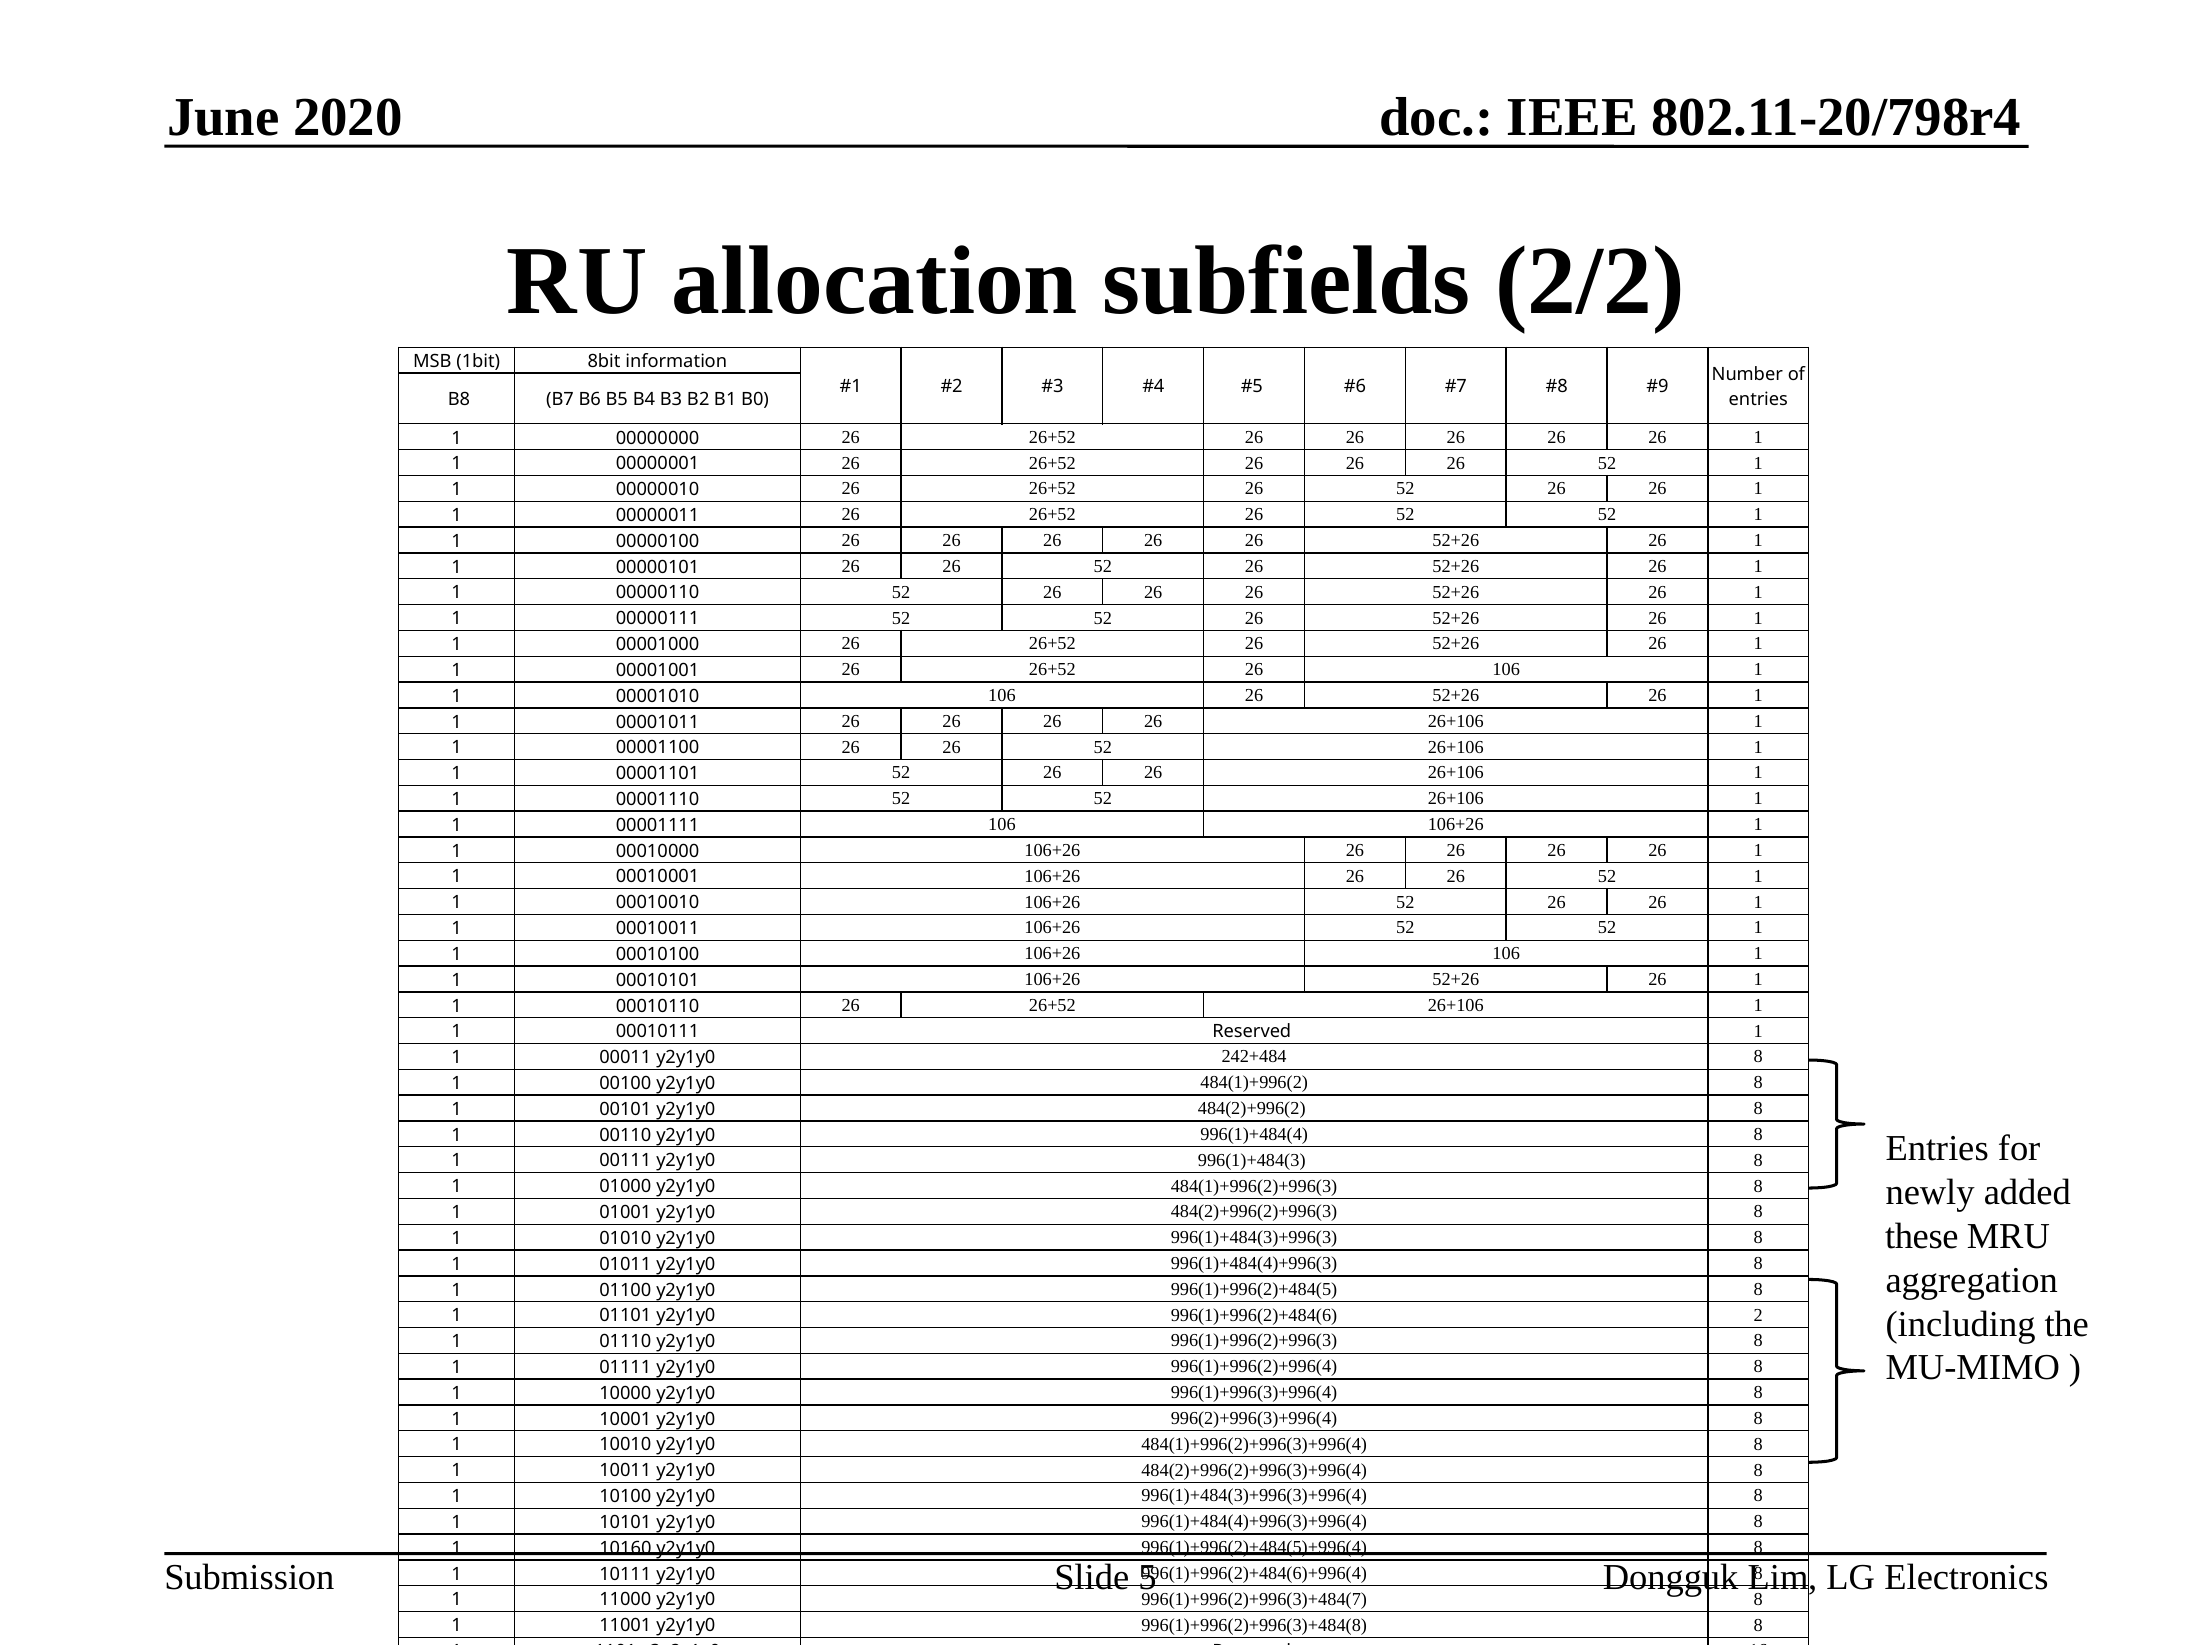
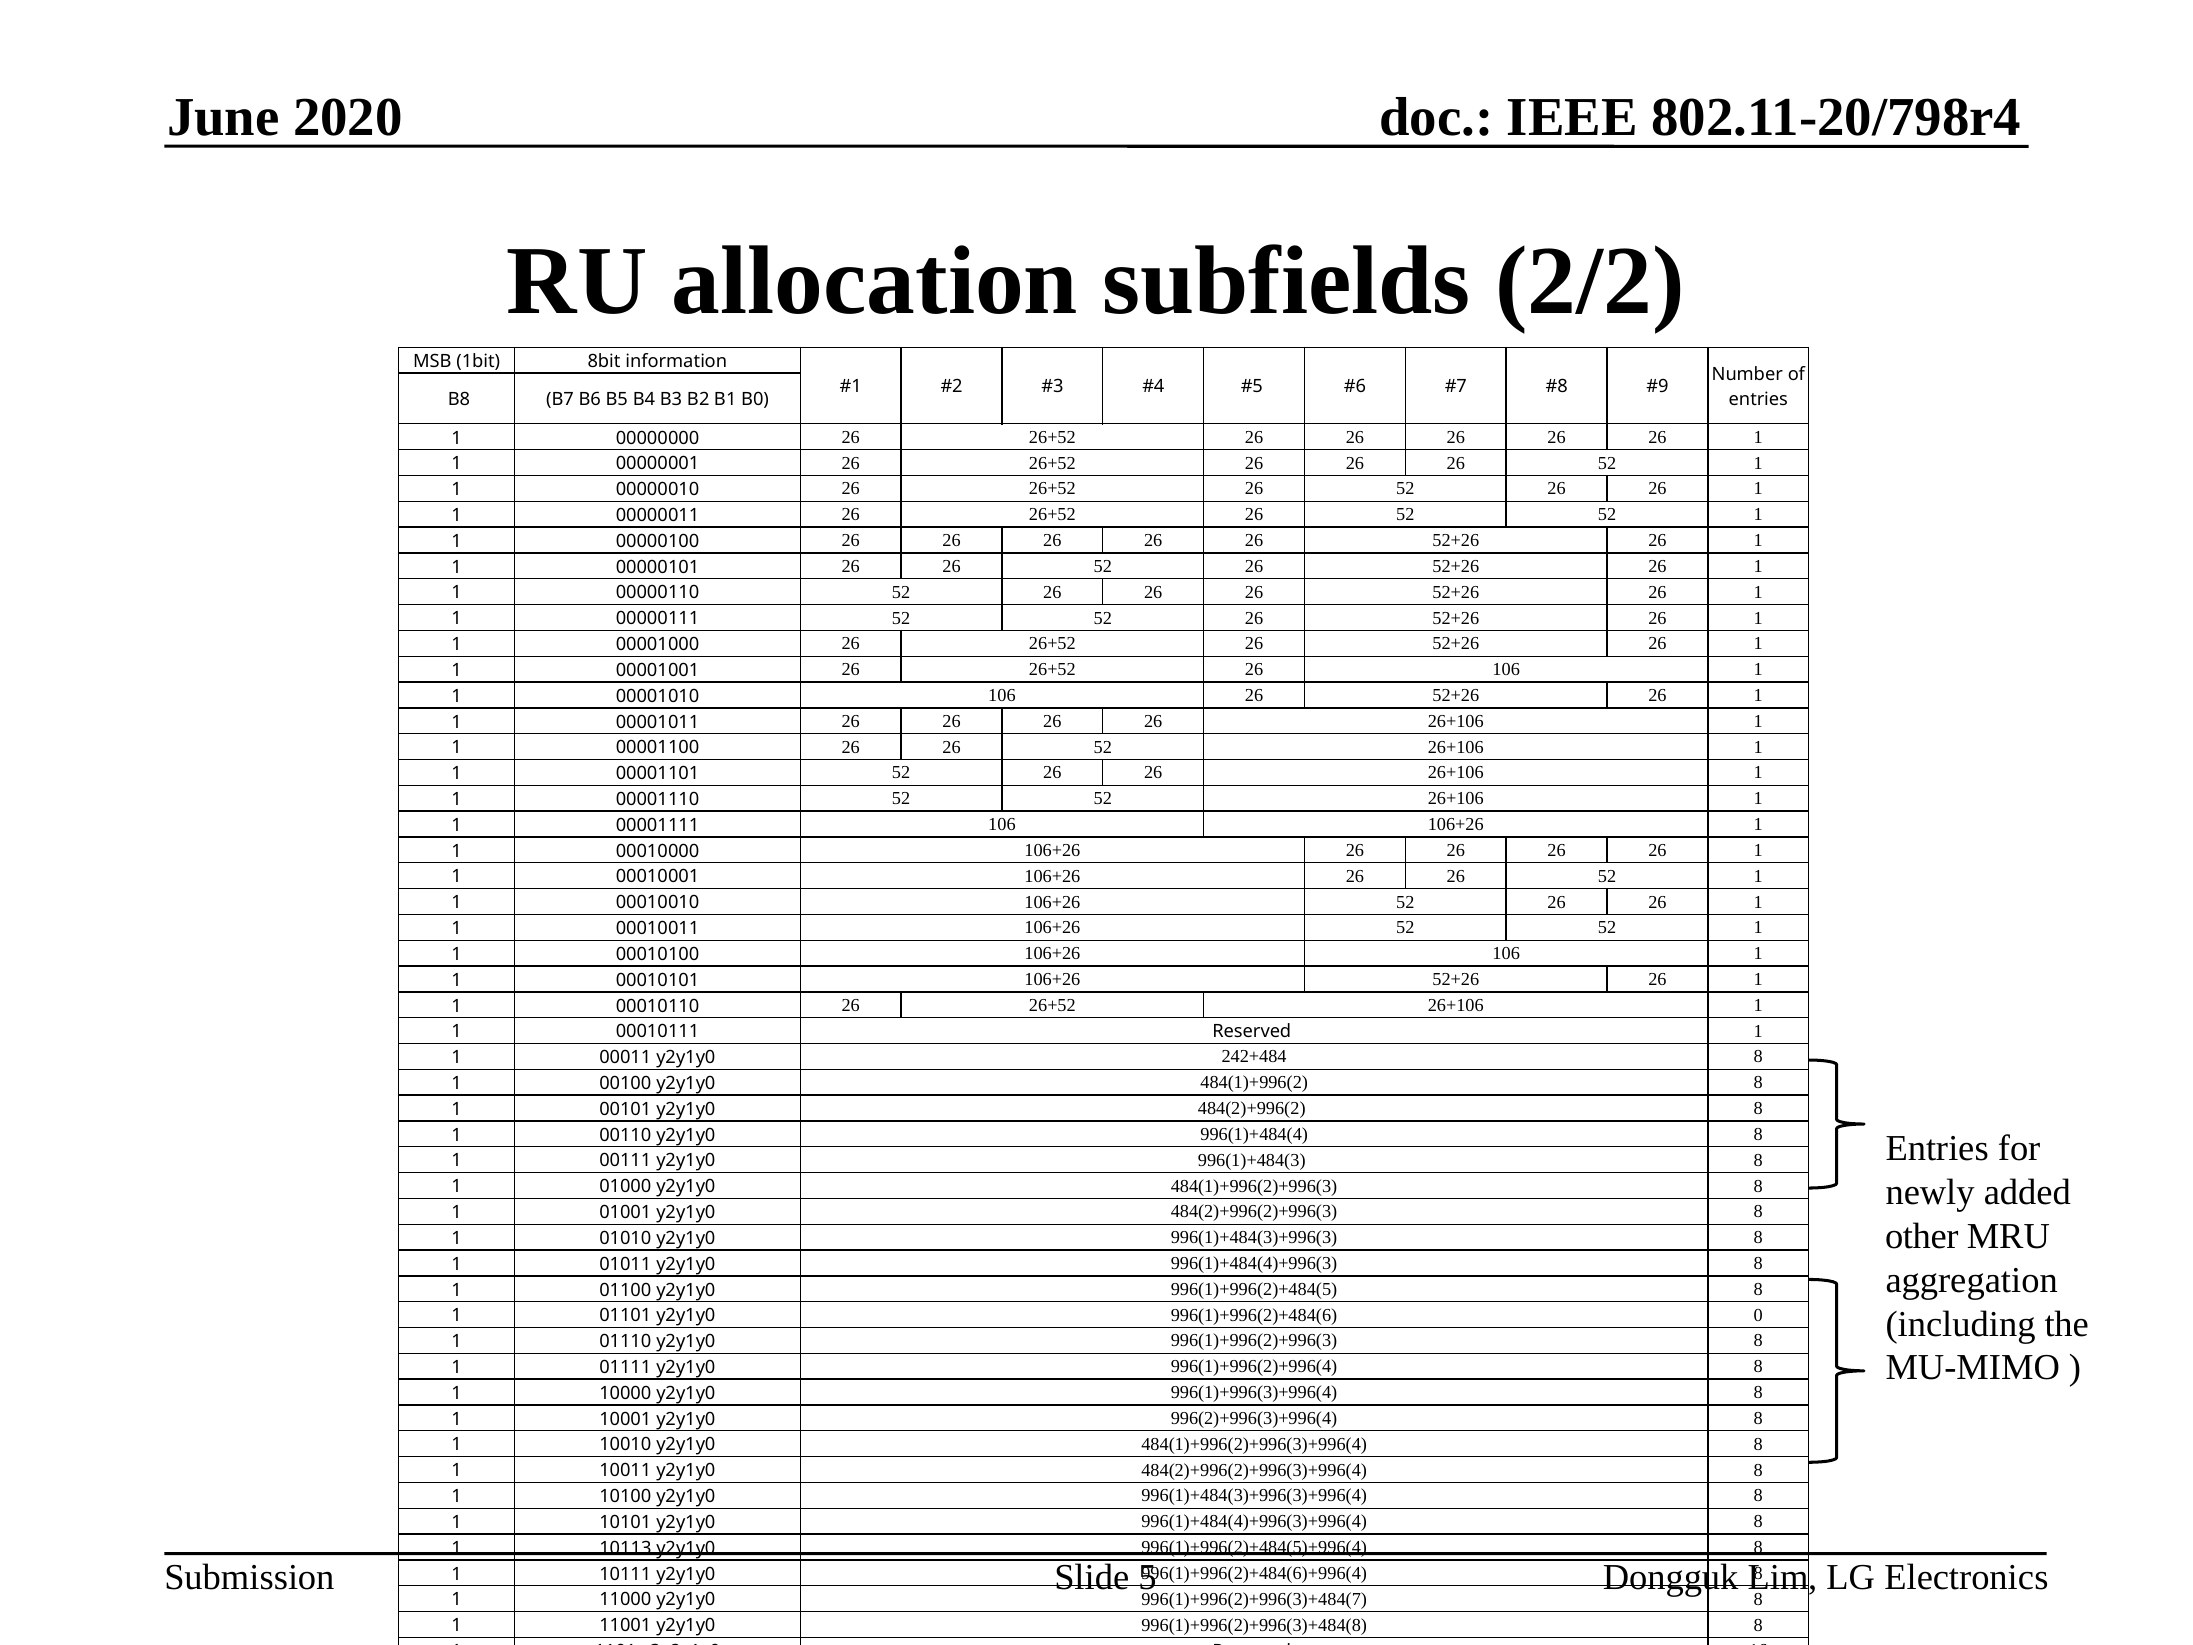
these: these -> other (1922, 1236)
2: 2 -> 0 (1758, 1315)
10160: 10160 -> 10113 (625, 1548)
